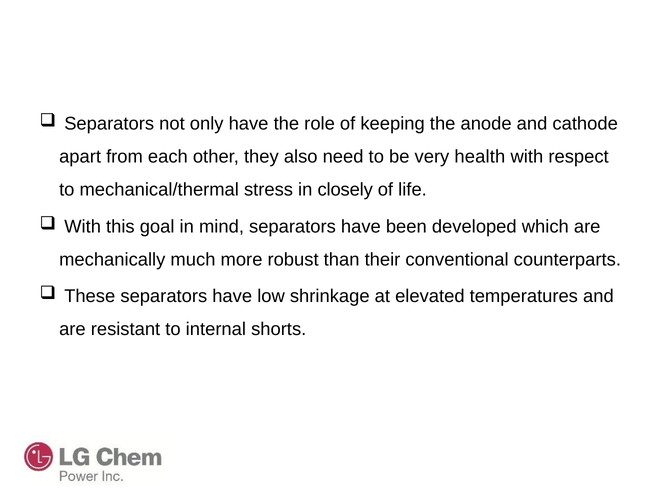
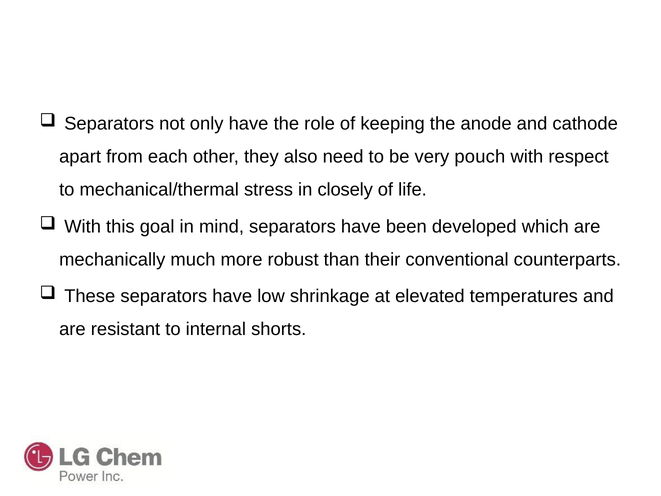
health: health -> pouch (480, 157)
